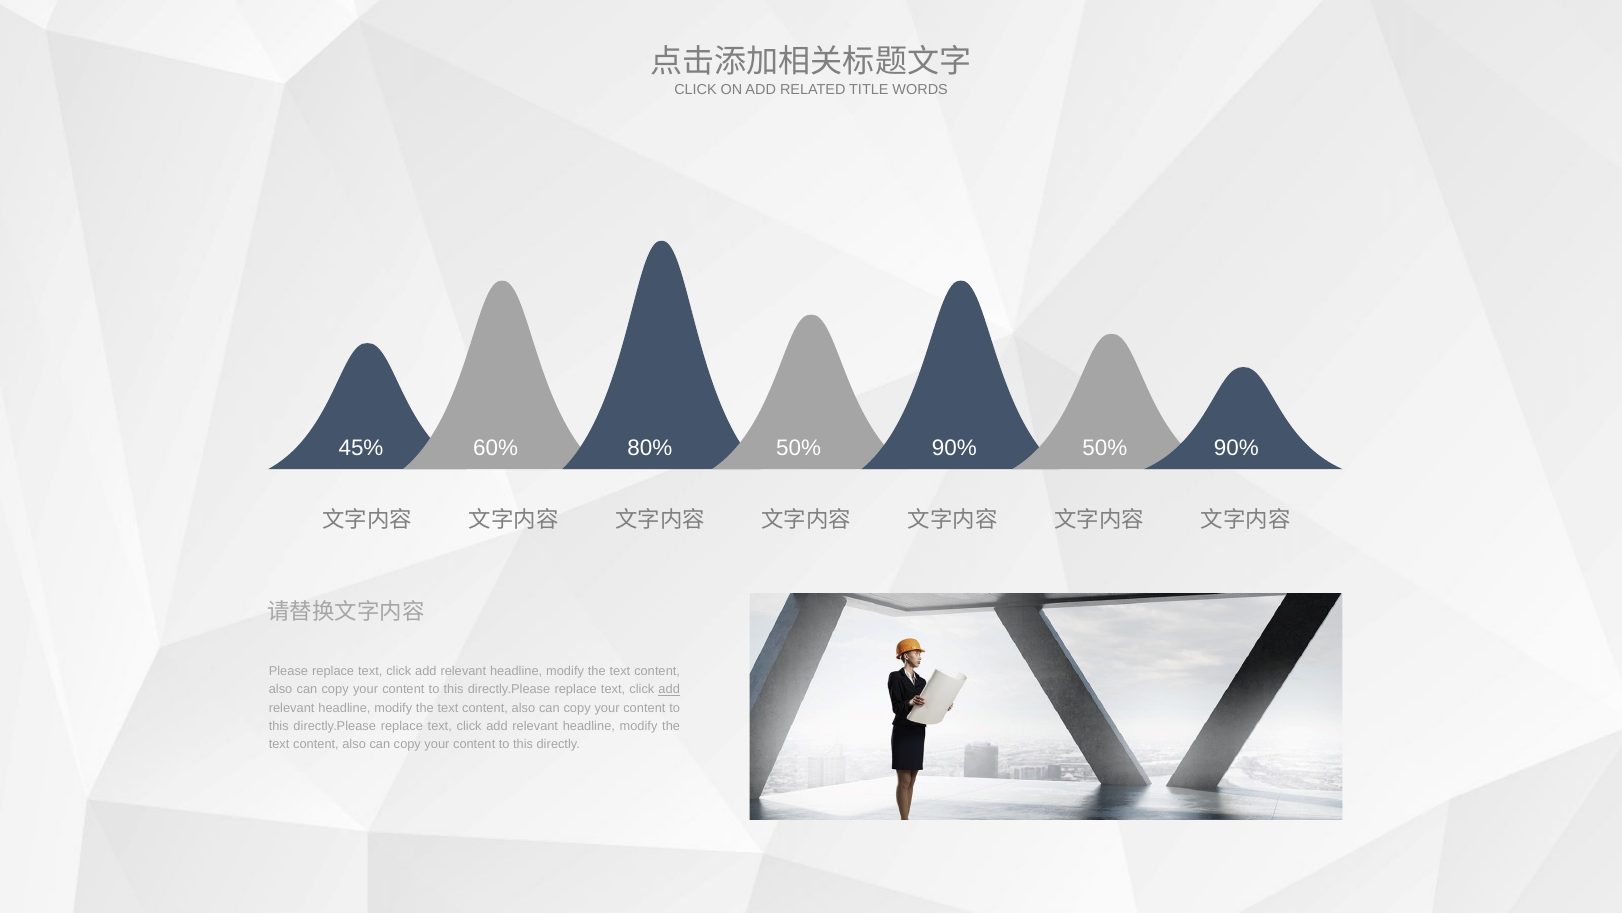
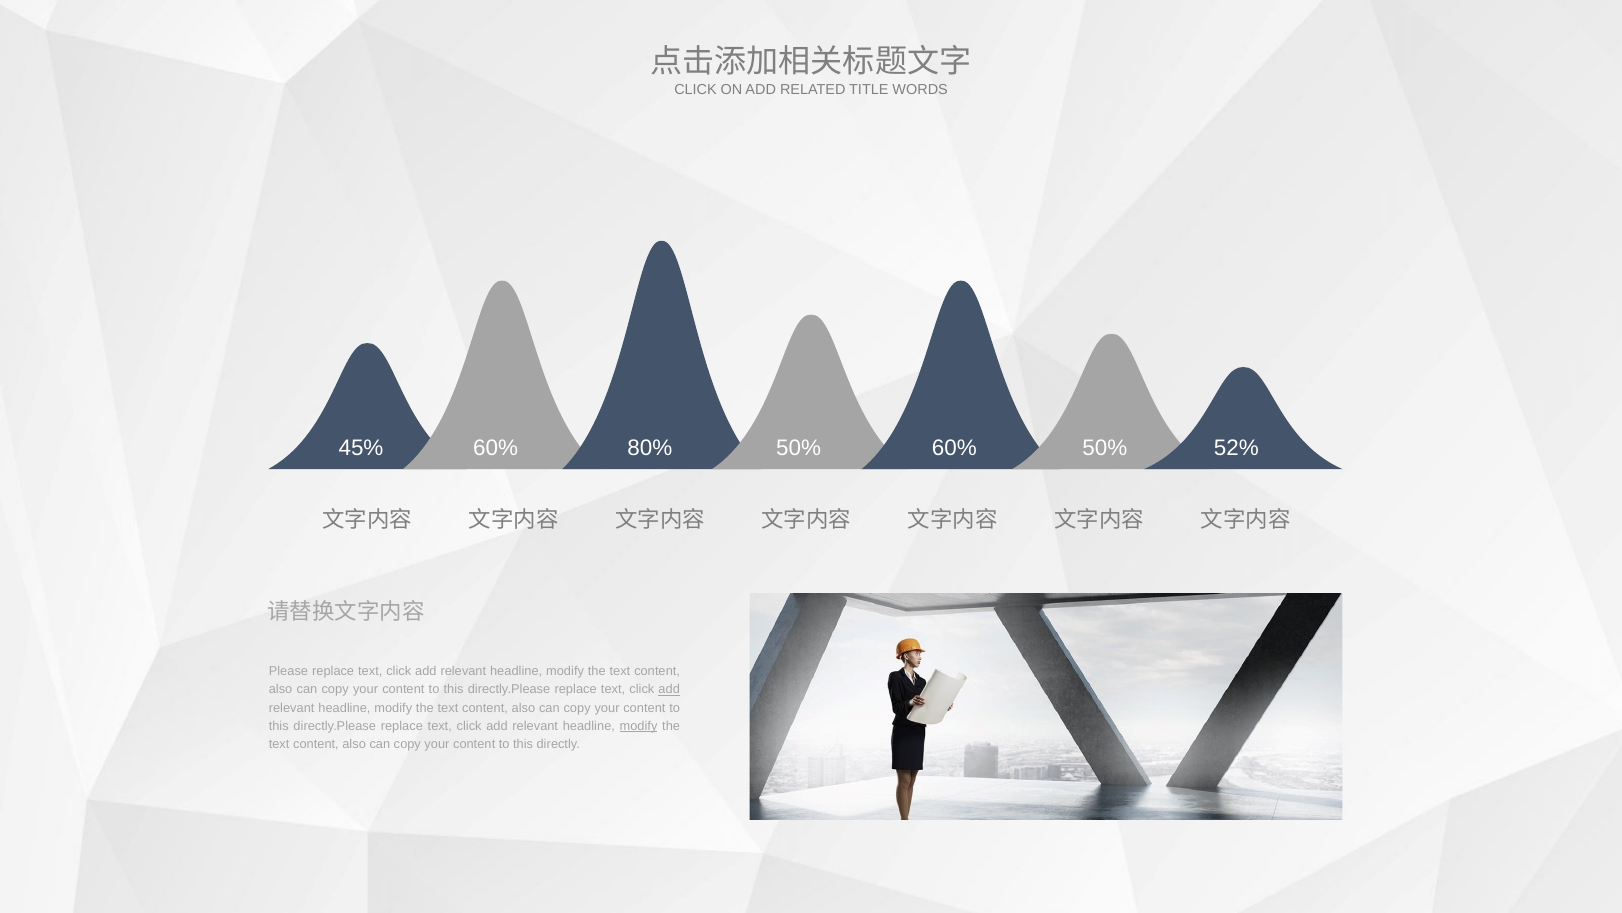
80% 50% 90%: 90% -> 60% (954, 448)
90%: 90% -> 52% (1236, 448)
modify underline: none -> present (639, 726)
